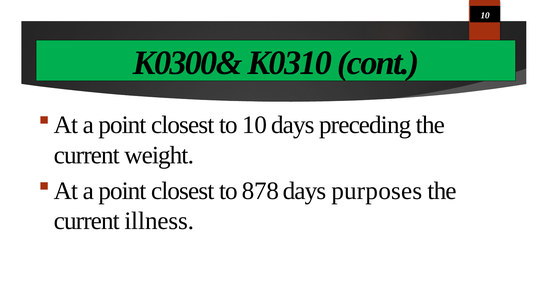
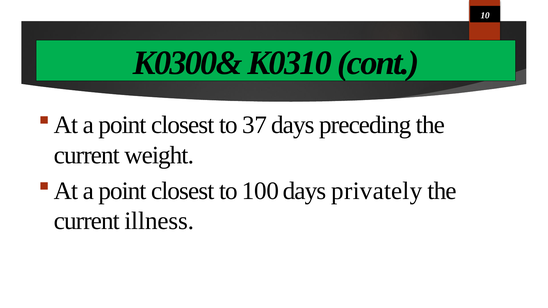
to 10: 10 -> 37 (254, 125)
878: 878 -> 100 (260, 191)
purposes: purposes -> privately (377, 191)
